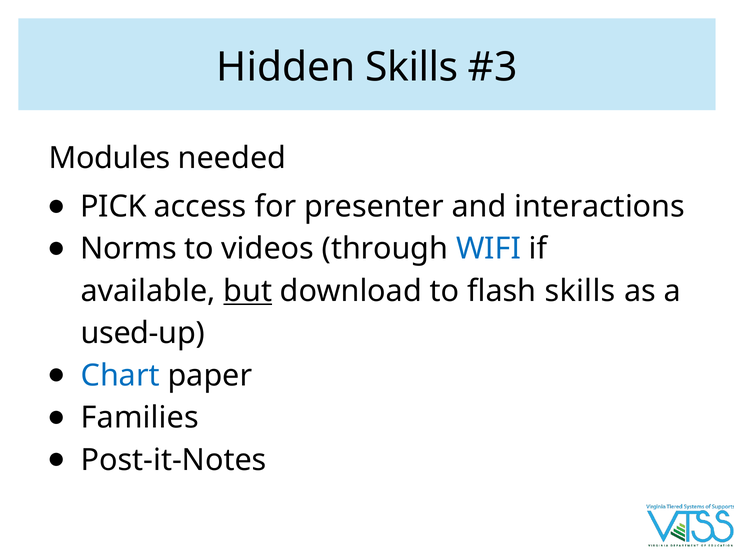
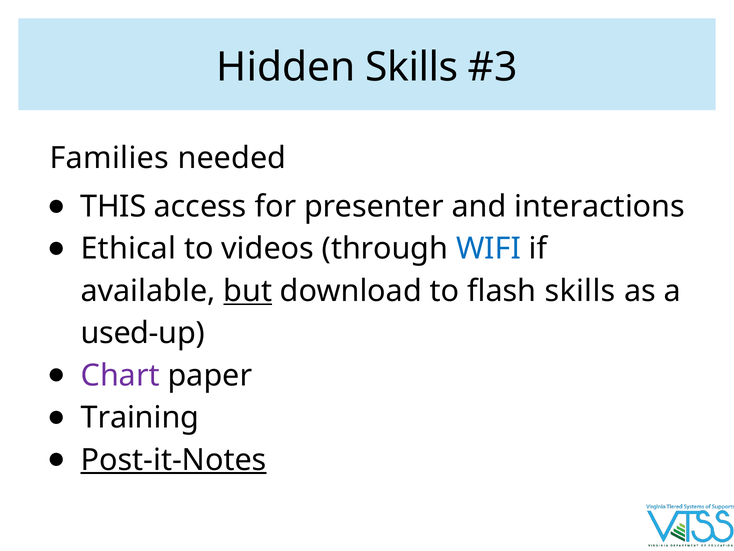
Modules: Modules -> Families (109, 158)
PICK: PICK -> THIS (113, 206)
Norms: Norms -> Ethical (128, 249)
Chart colour: blue -> purple (120, 375)
Families: Families -> Training (140, 417)
Post-it-Notes underline: none -> present (174, 460)
